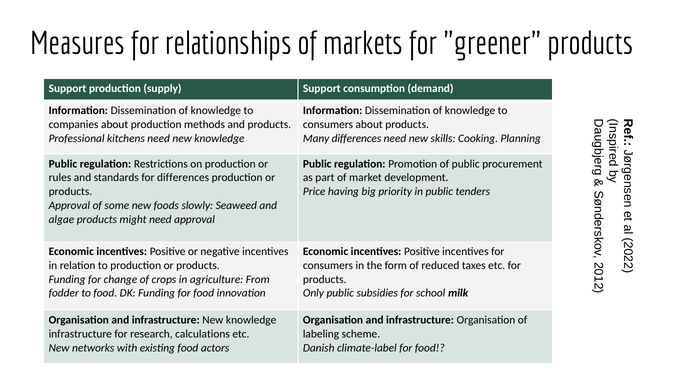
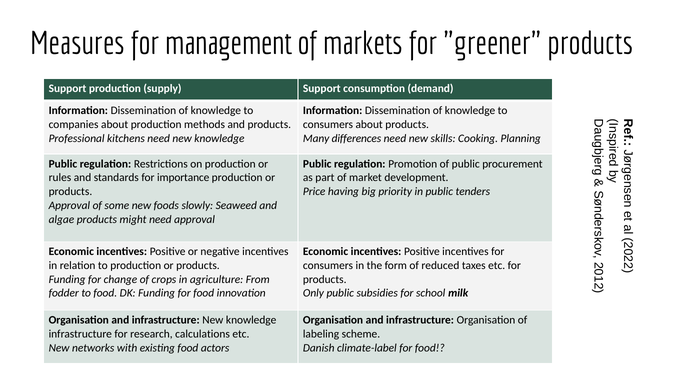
relationships: relationships -> management (229, 44)
for differences: differences -> importance (183, 178)
